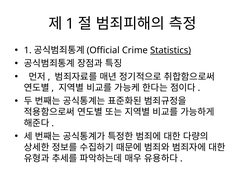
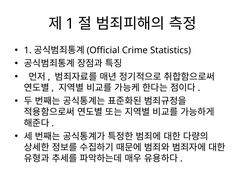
Statistics underline: present -> none (171, 50)
